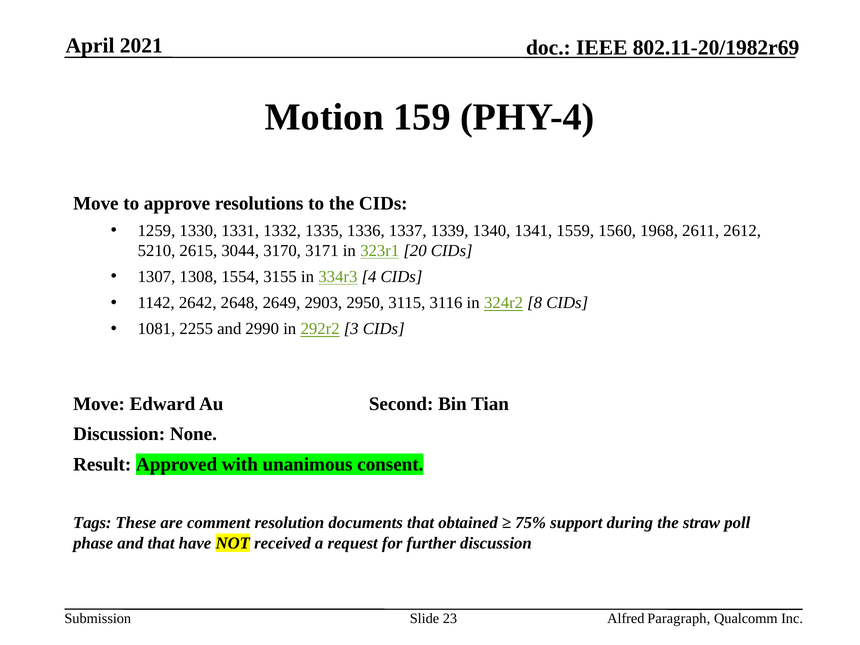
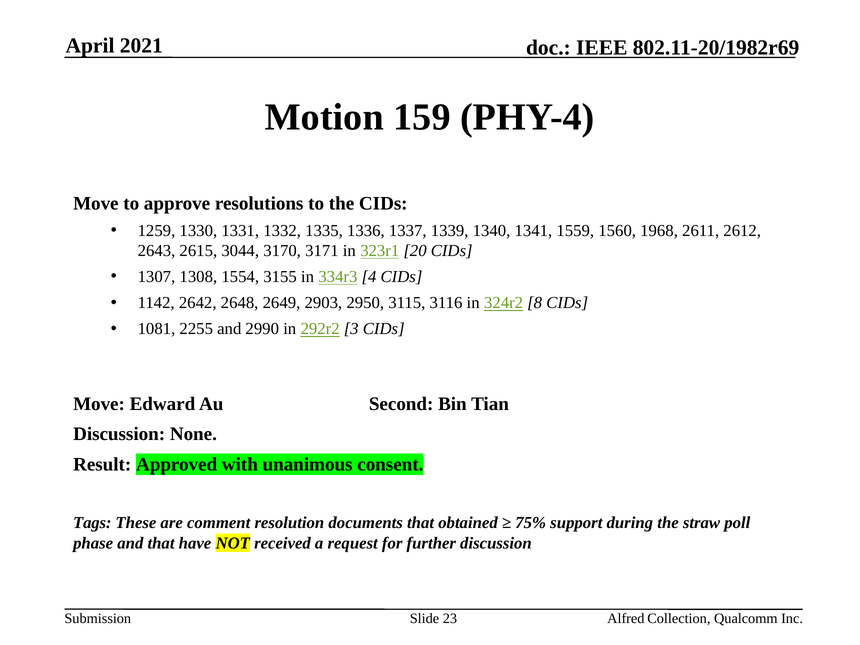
5210: 5210 -> 2643 (157, 251)
Paragraph: Paragraph -> Collection (679, 619)
